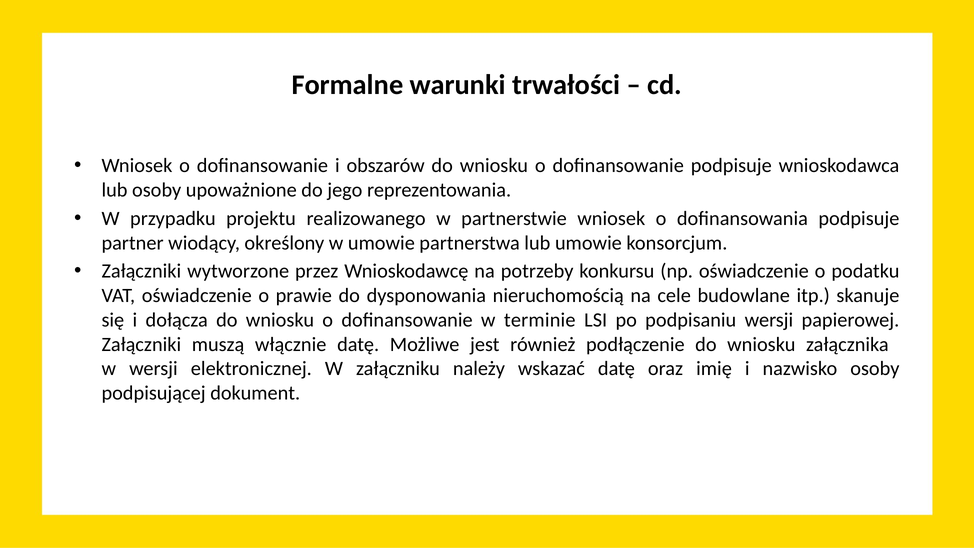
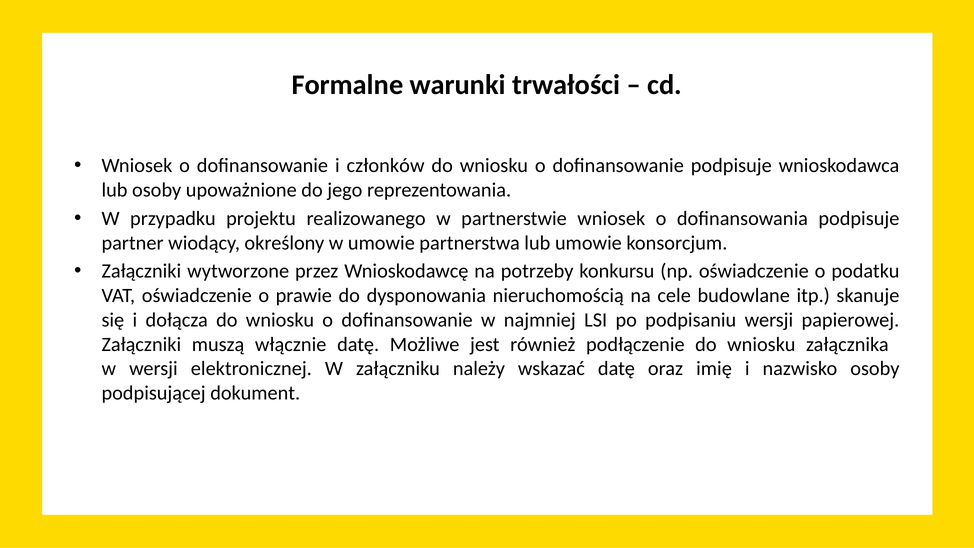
obszarów: obszarów -> członków (386, 166)
terminie: terminie -> najmniej (540, 320)
